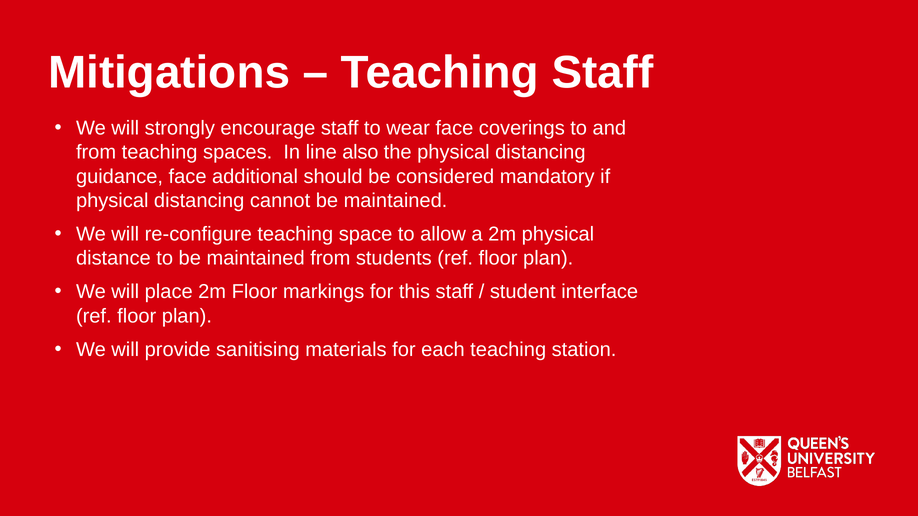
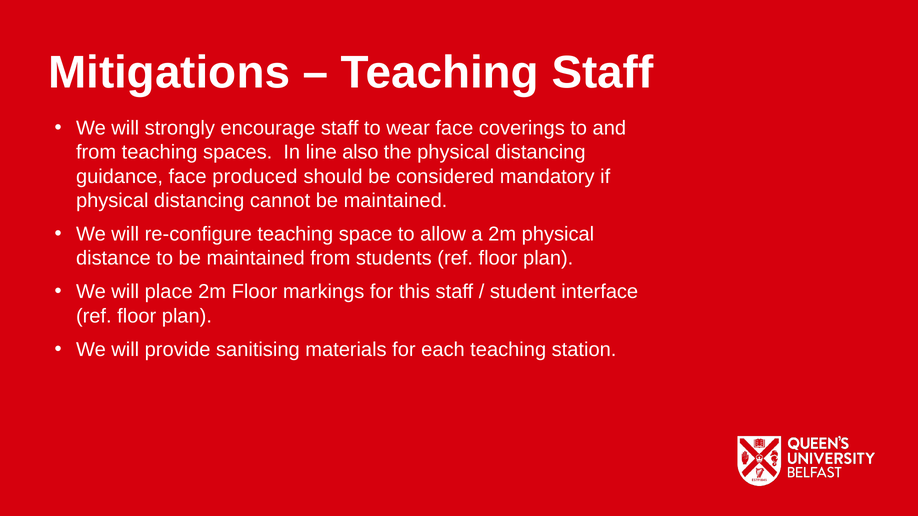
additional: additional -> produced (255, 177)
